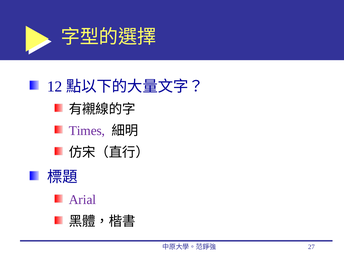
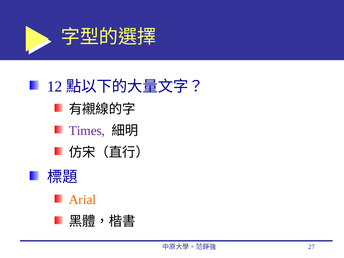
Arial colour: purple -> orange (82, 200)
